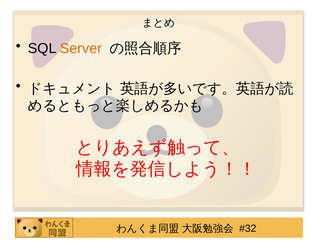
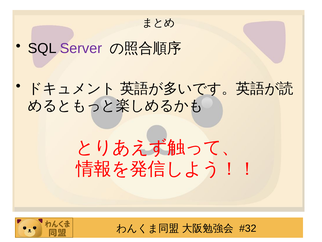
Server colour: orange -> purple (81, 48)
